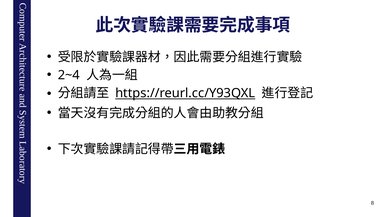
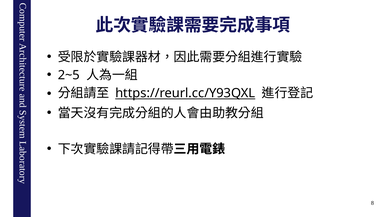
2~4: 2~4 -> 2~5 (69, 75)
